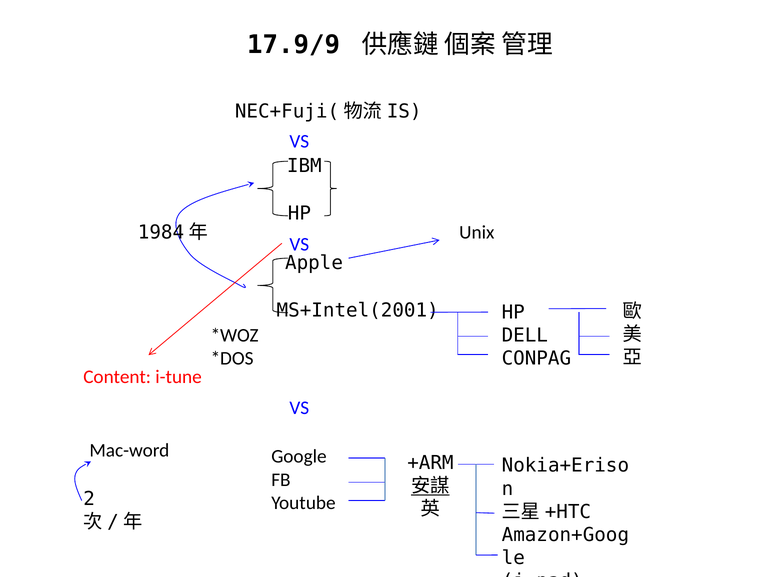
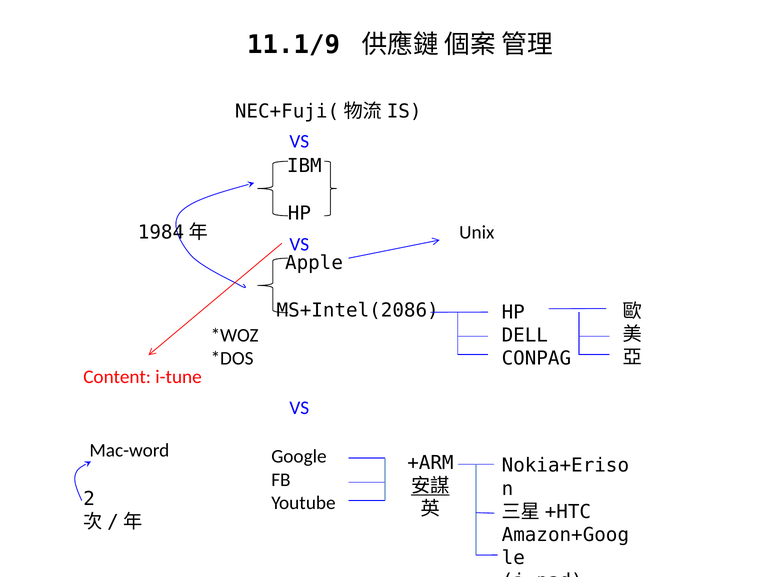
17.9/9: 17.9/9 -> 11.1/9 (294, 45)
MS+Intel(2001: MS+Intel(2001 -> MS+Intel(2086 (358, 311)
